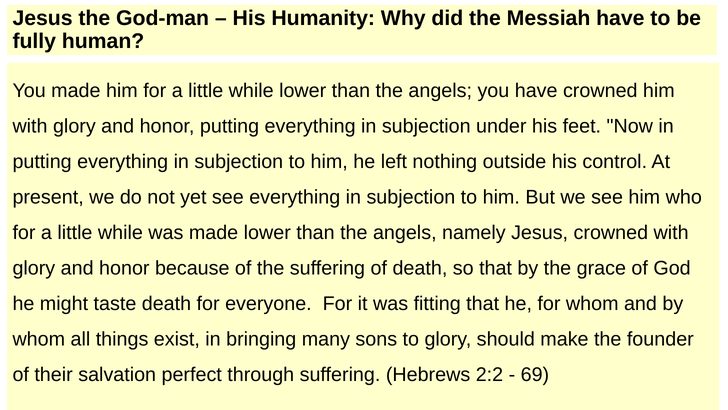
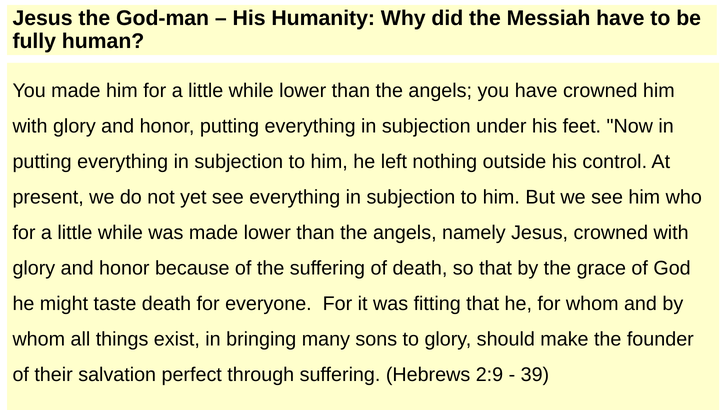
2:2: 2:2 -> 2:9 (489, 374)
69: 69 -> 39 (535, 374)
